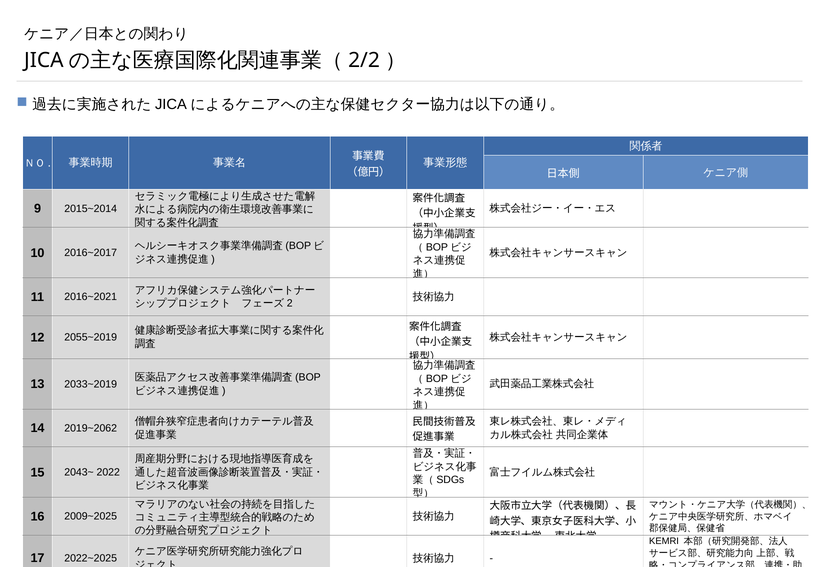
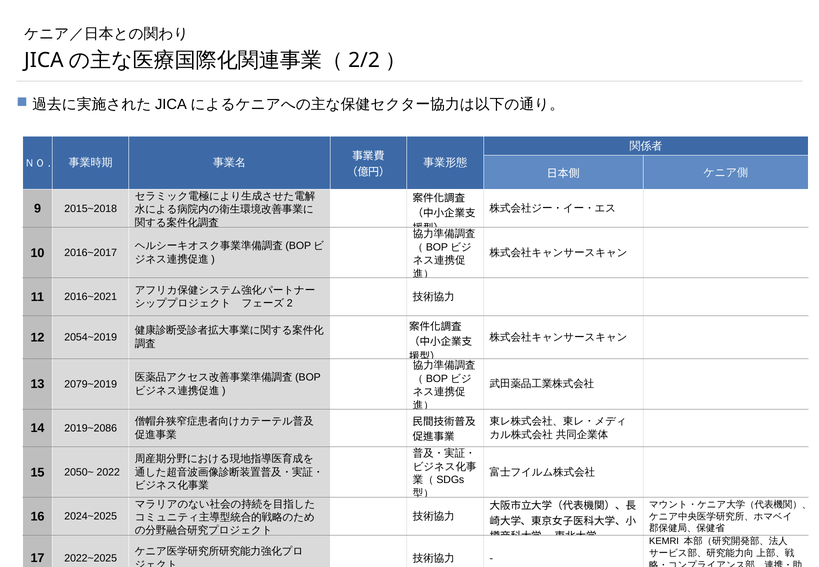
2015~2014: 2015~2014 -> 2015~2018 (91, 209)
2055~2019: 2055~2019 -> 2054~2019 (91, 337)
2033~2019: 2033~2019 -> 2079~2019 (91, 384)
2019~2062: 2019~2062 -> 2019~2086 (91, 428)
2043~: 2043~ -> 2050~ (79, 472)
2009~2025: 2009~2025 -> 2024~2025 (91, 517)
